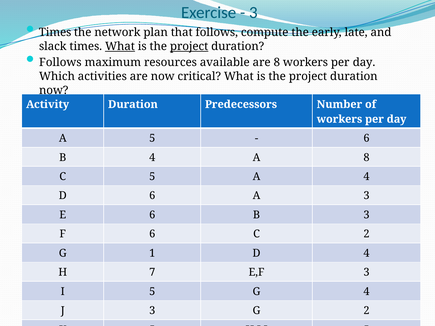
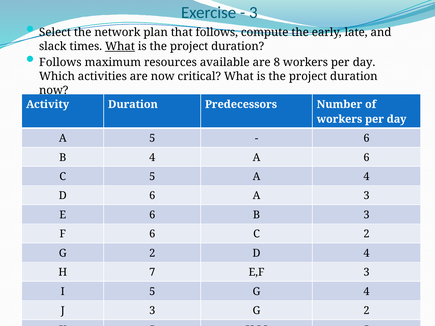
Times: Times -> Select (55, 32)
project underline: present -> none (189, 46)
A 8: 8 -> 6 (366, 158)
1: 1 -> 2 (152, 253)
